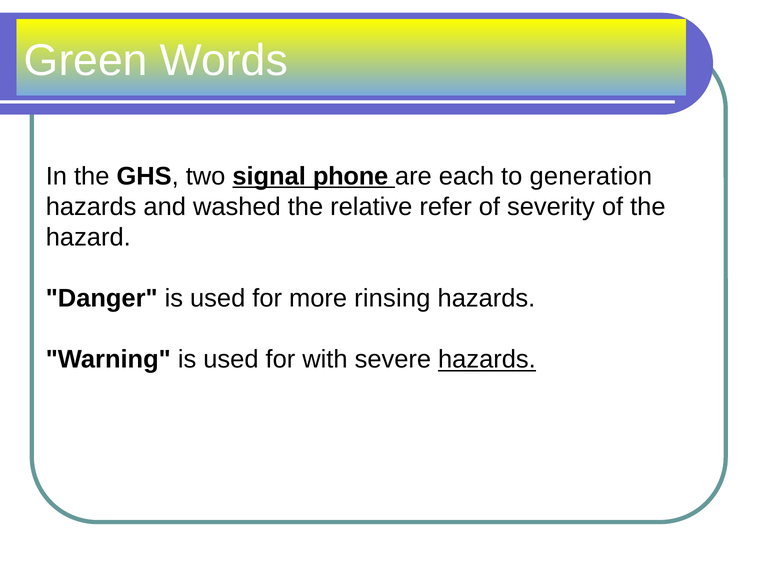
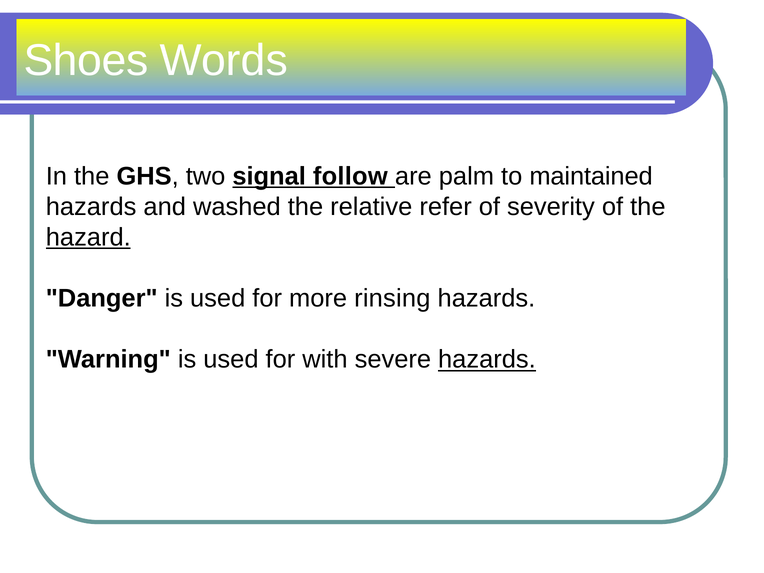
Green: Green -> Shoes (86, 60)
phone: phone -> follow (350, 176)
each: each -> palm (466, 176)
generation: generation -> maintained (591, 176)
hazard underline: none -> present (88, 237)
